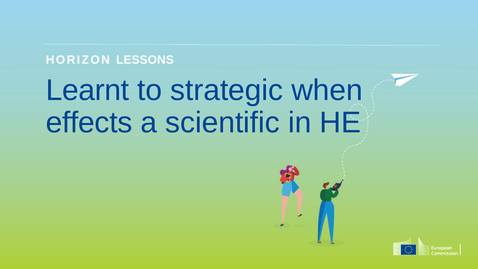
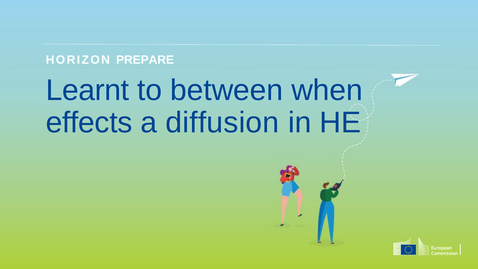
LESSONS: LESSONS -> PREPARE (145, 60)
strategic: strategic -> between (227, 90)
scientific: scientific -> diffusion (222, 123)
